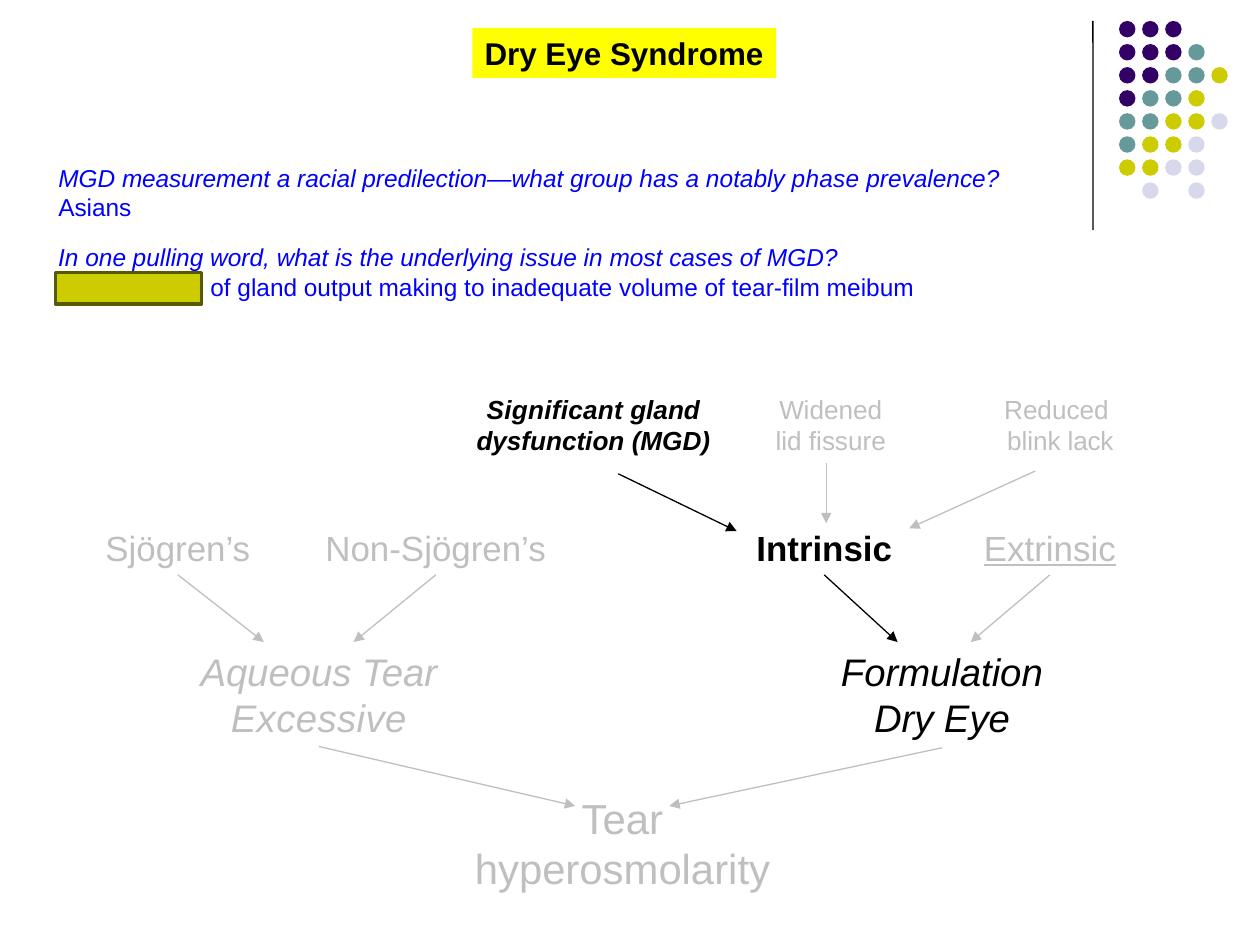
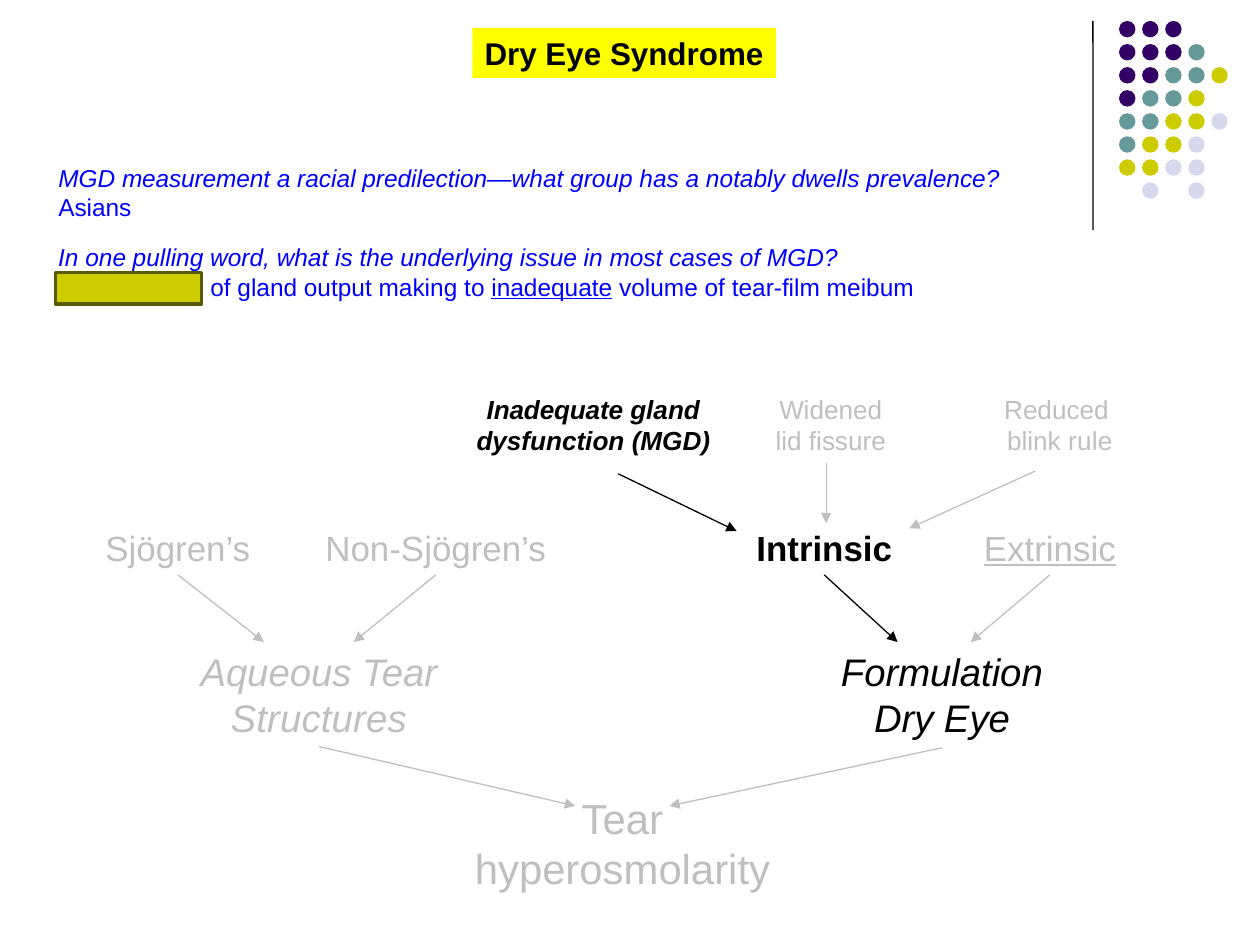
phase: phase -> dwells (826, 179)
inadequate underline: none -> present (552, 288)
Significant: Significant -> Inadequate (555, 411)
lack: lack -> rule (1090, 442)
Excessive: Excessive -> Structures (319, 719)
